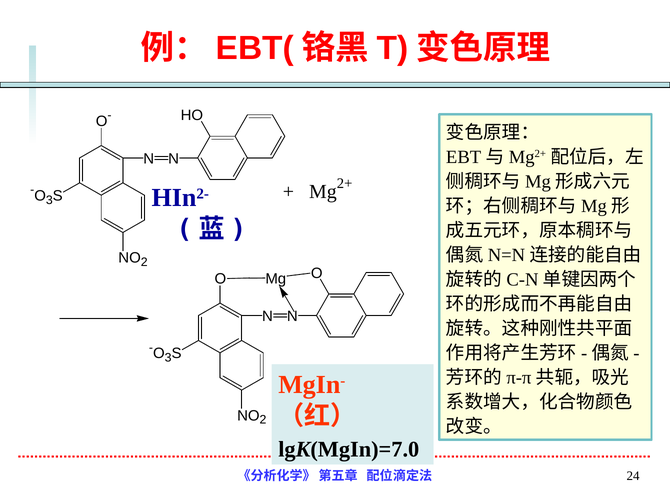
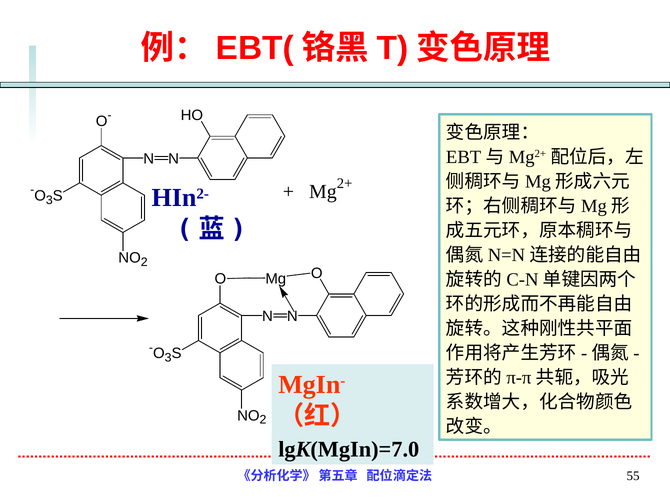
24: 24 -> 55 (633, 476)
